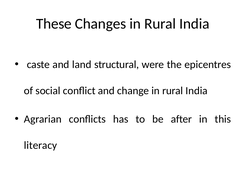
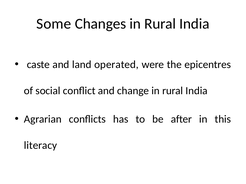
These: These -> Some (54, 24)
structural: structural -> operated (117, 65)
